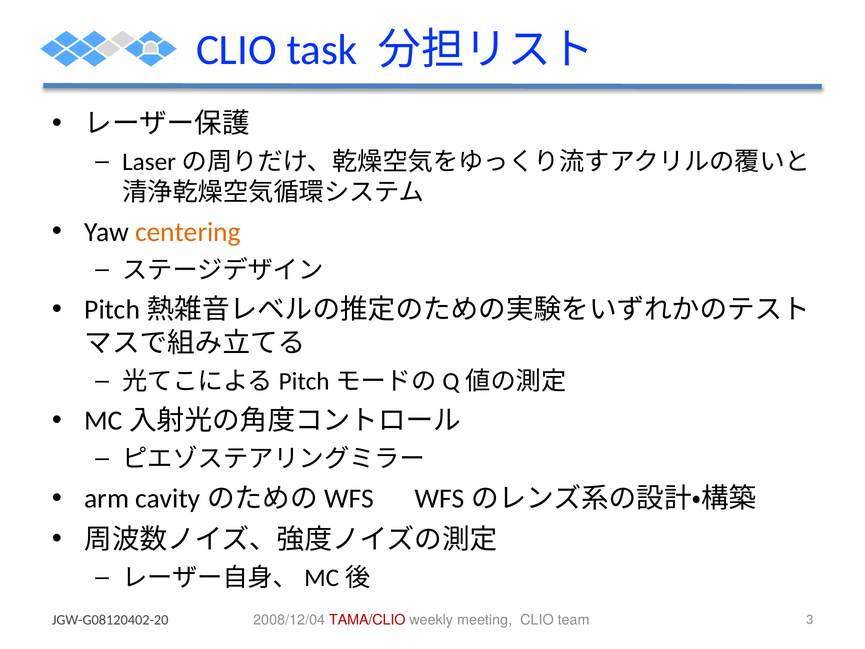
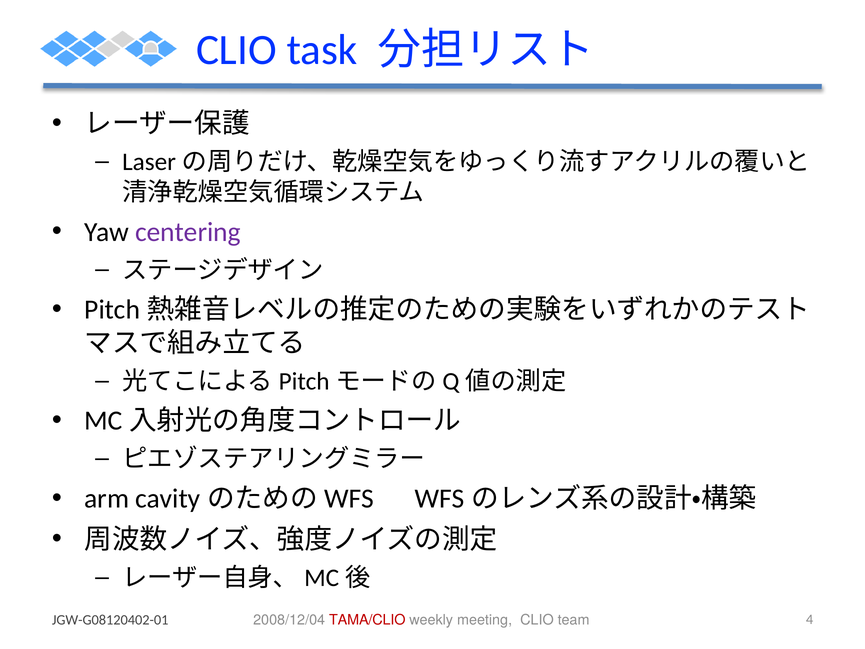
centering colour: orange -> purple (188, 232)
JGW-G08120402-20: JGW-G08120402-20 -> JGW-G08120402-01 (110, 620)
3: 3 -> 4 (810, 619)
